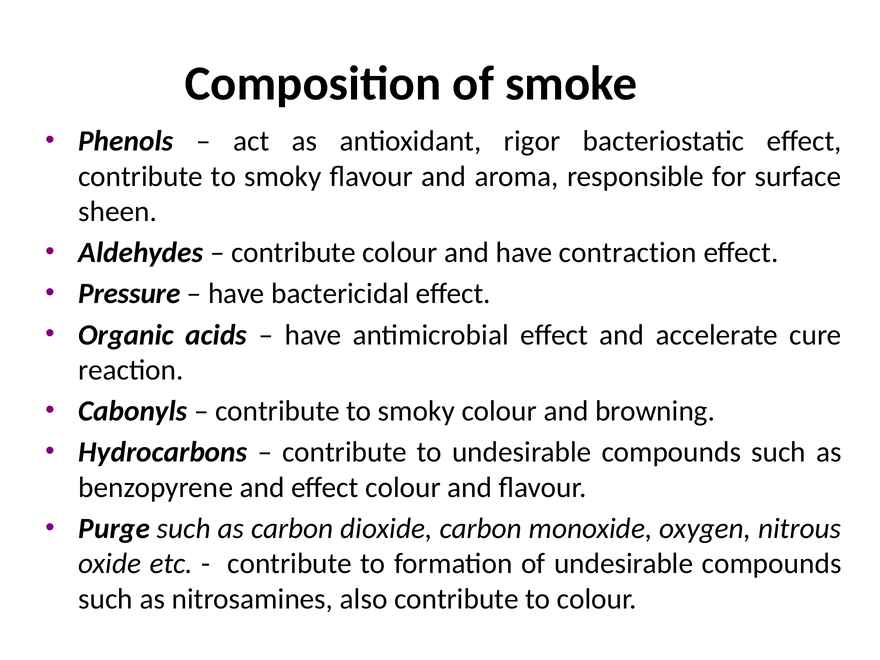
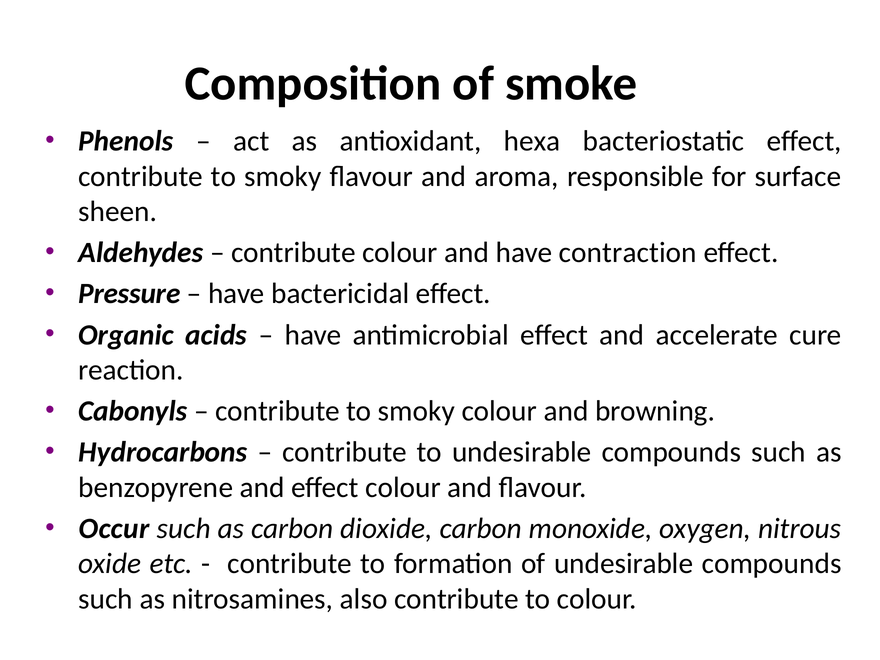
rigor: rigor -> hexa (532, 141)
Purge: Purge -> Occur (114, 528)
